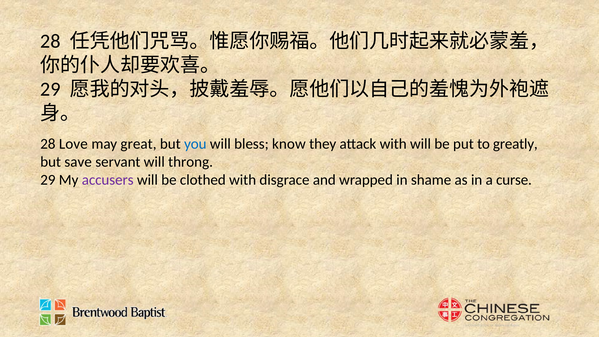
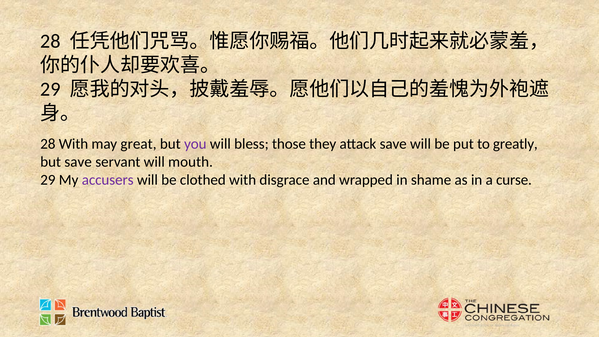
28 Love: Love -> With (73, 144)
you colour: blue -> purple (195, 144)
know: know -> those (289, 144)
attack with: with -> save (393, 144)
throng: throng -> mouth (191, 162)
